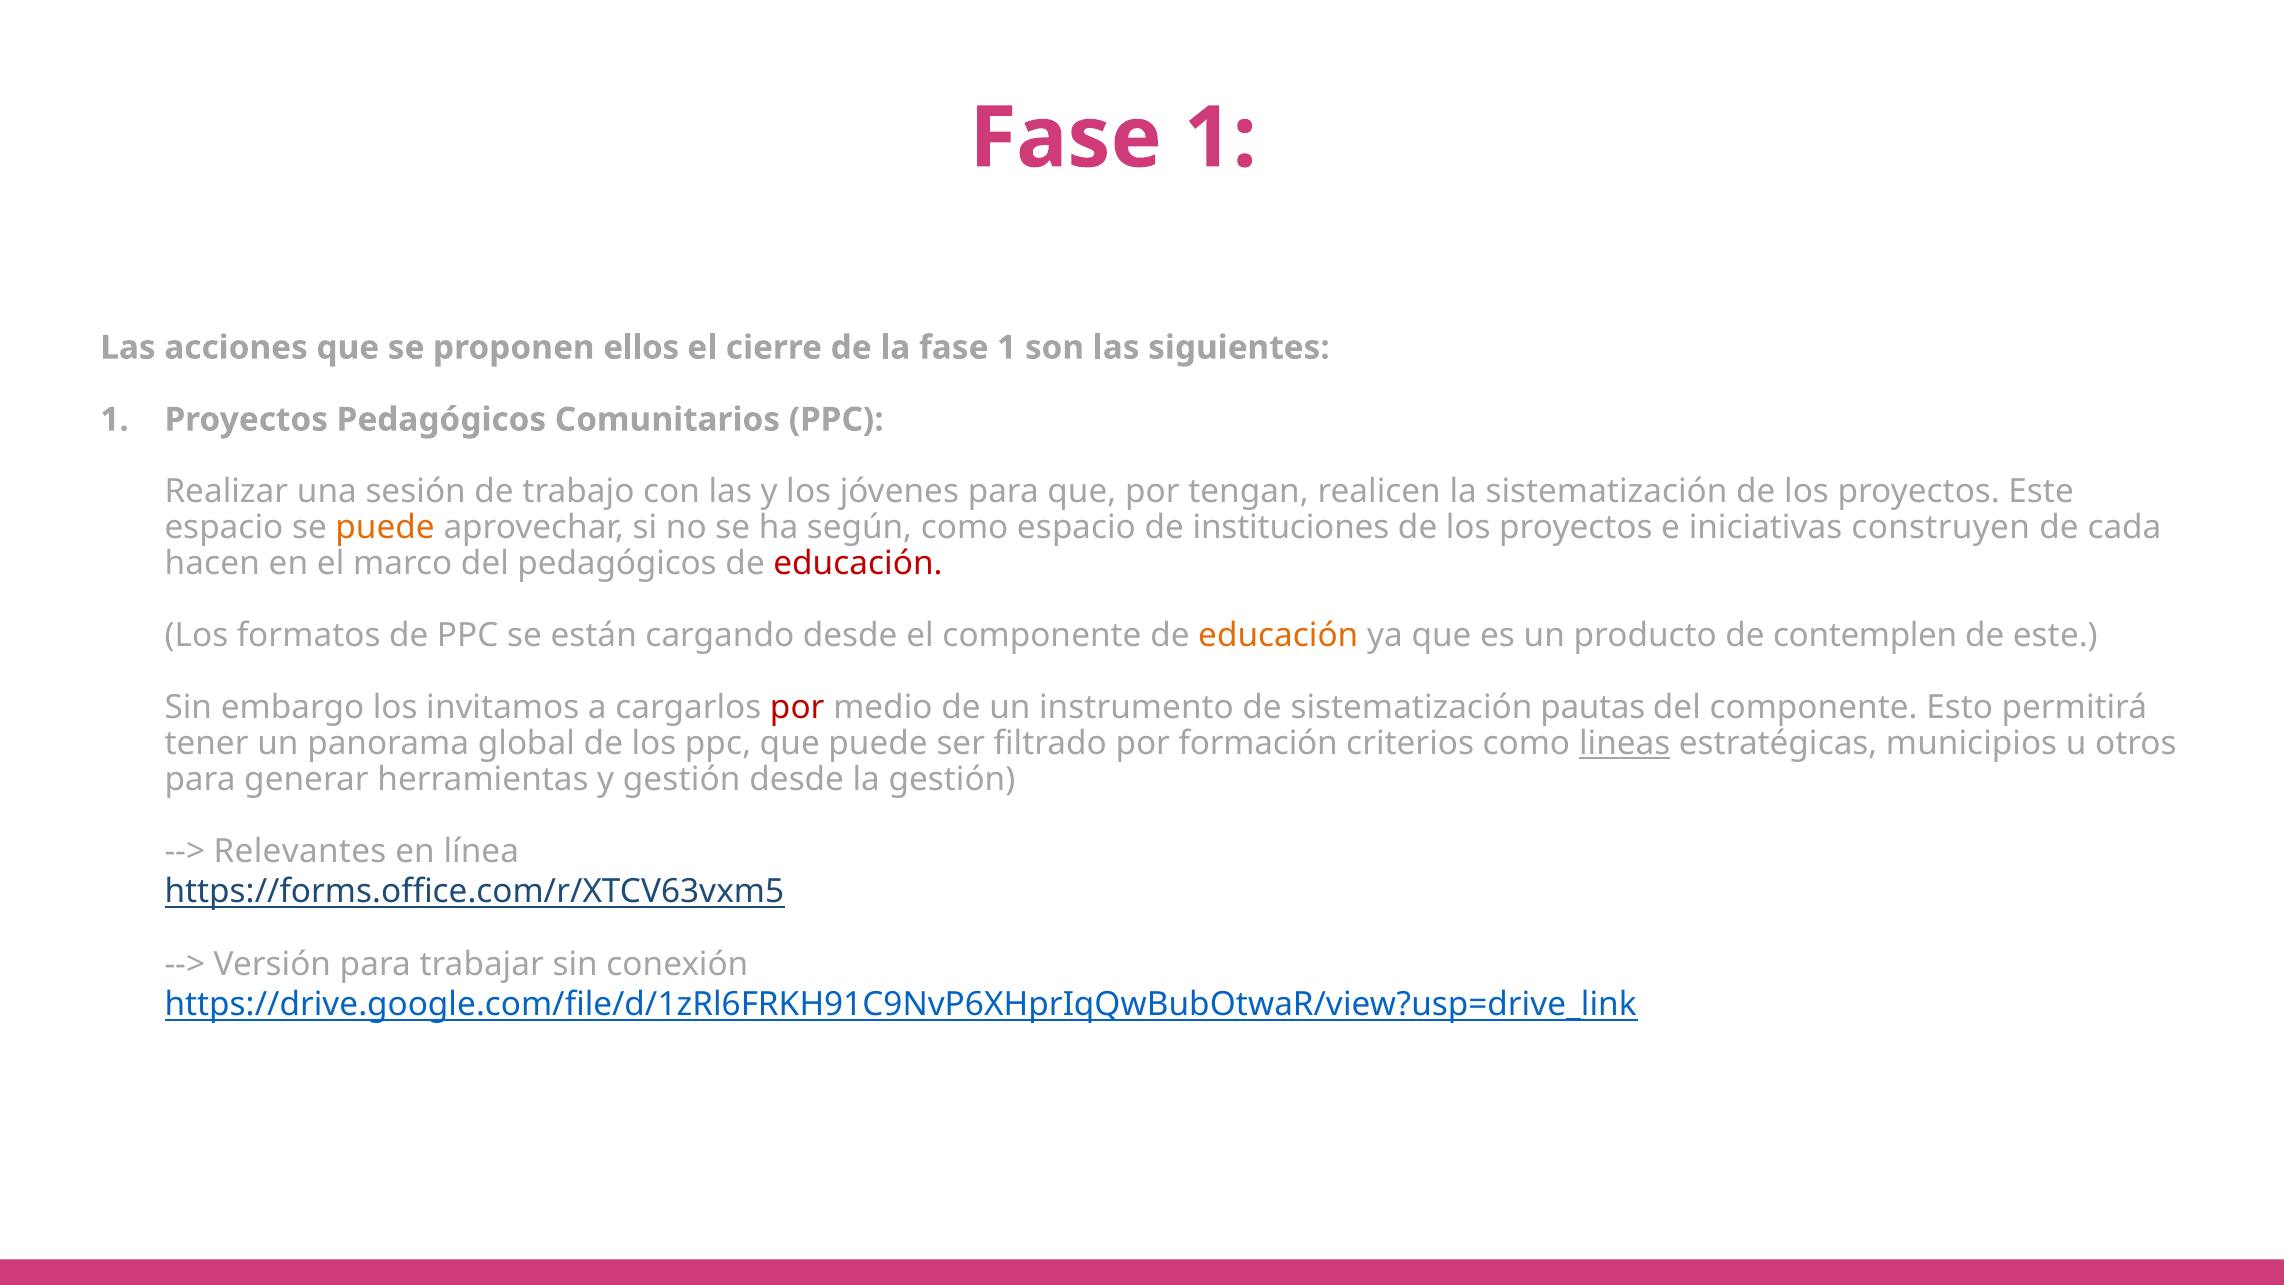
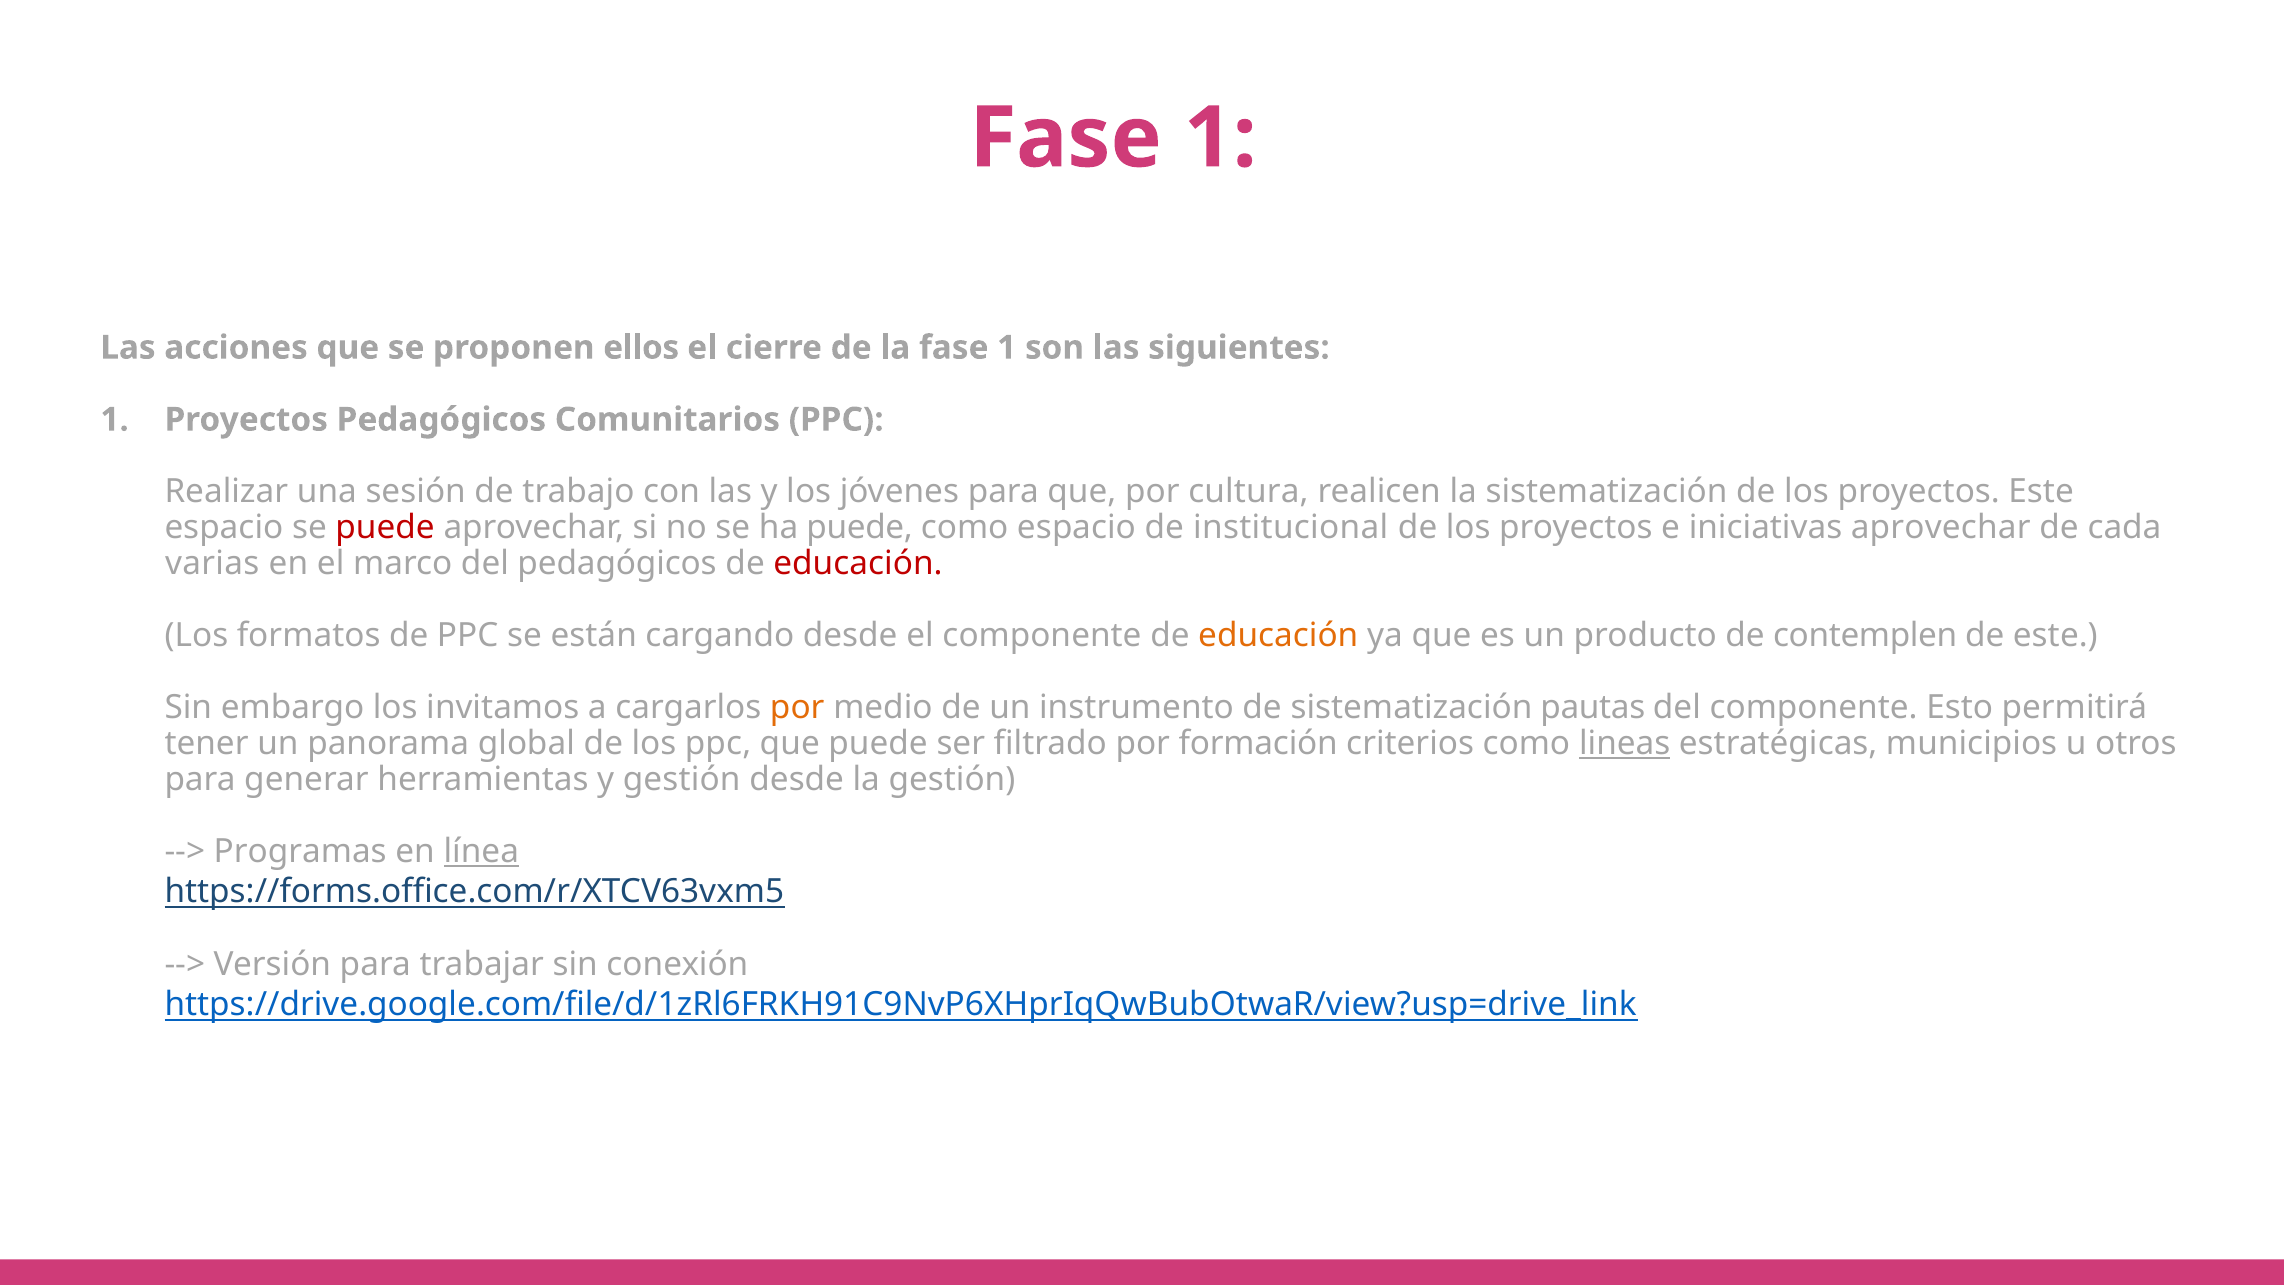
tengan: tengan -> cultura (1248, 492)
puede colour: orange -> red (385, 528)
ha según: según -> puede (860, 528)
instituciones: instituciones -> institucional (1291, 528)
iniciativas construyen: construyen -> aprovechar (1941, 528)
hacen: hacen -> varias (212, 564)
por colour: red -> orange (797, 708)
Relevantes: Relevantes -> Programas (300, 852)
línea underline: none -> present (481, 852)
